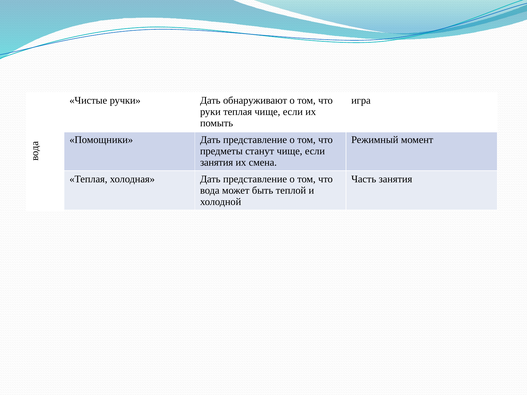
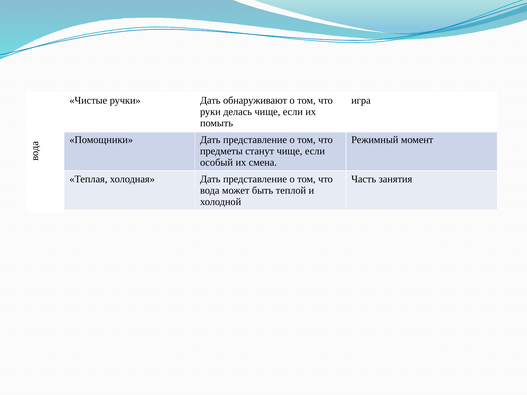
руки теплая: теплая -> делась (238, 112)
занятия: занятия -> особый (217, 163)
